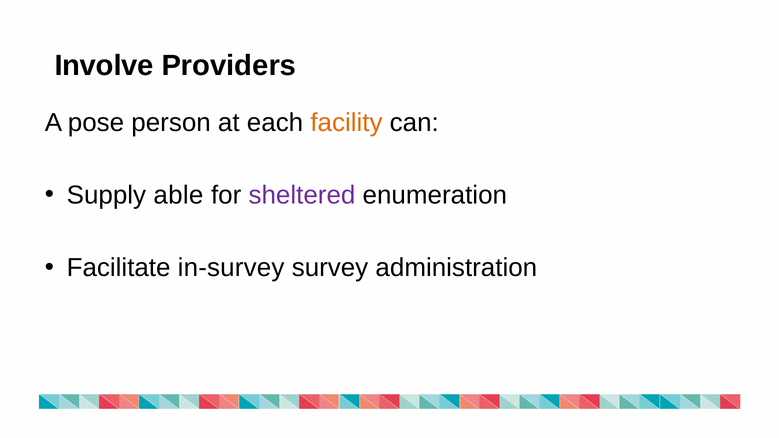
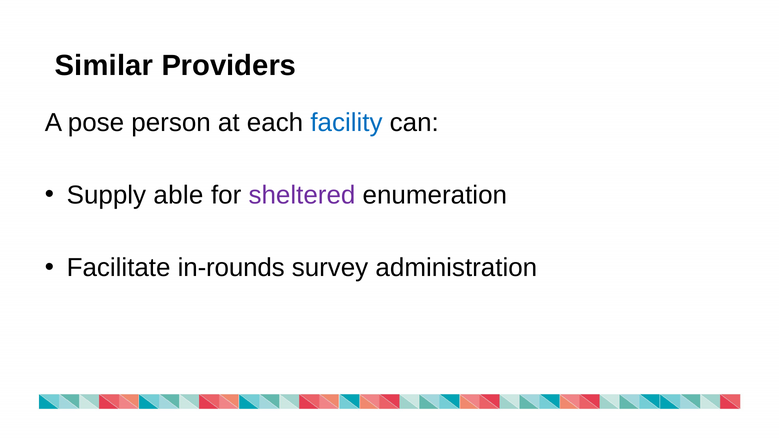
Involve: Involve -> Similar (104, 66)
facility colour: orange -> blue (346, 123)
in-survey: in-survey -> in-rounds (231, 268)
